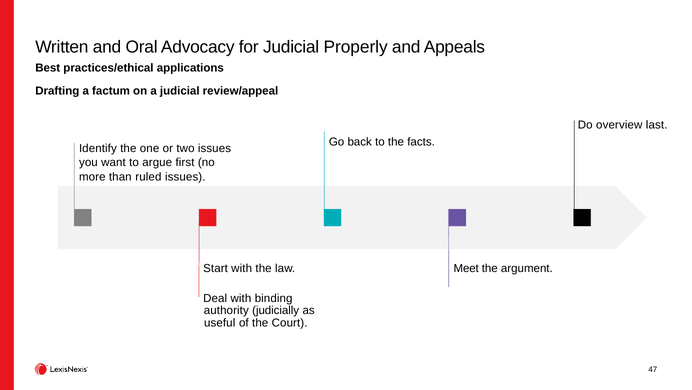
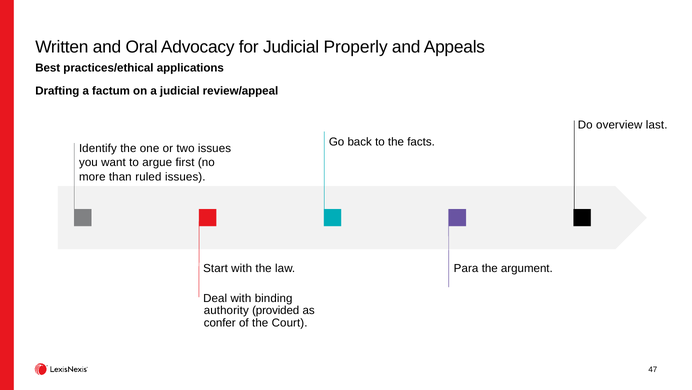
Meet: Meet -> Para (466, 268)
judicially: judicially -> provided (276, 310)
useful: useful -> confer (220, 323)
